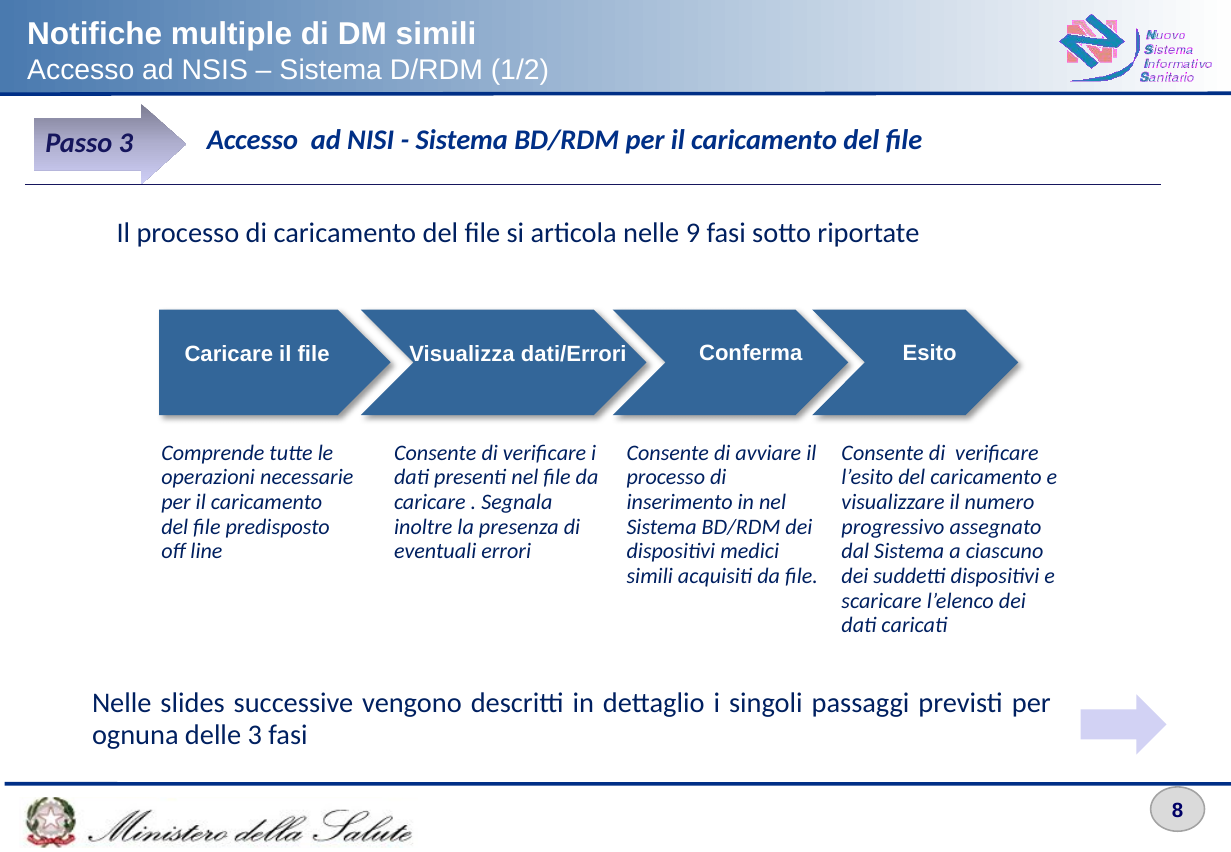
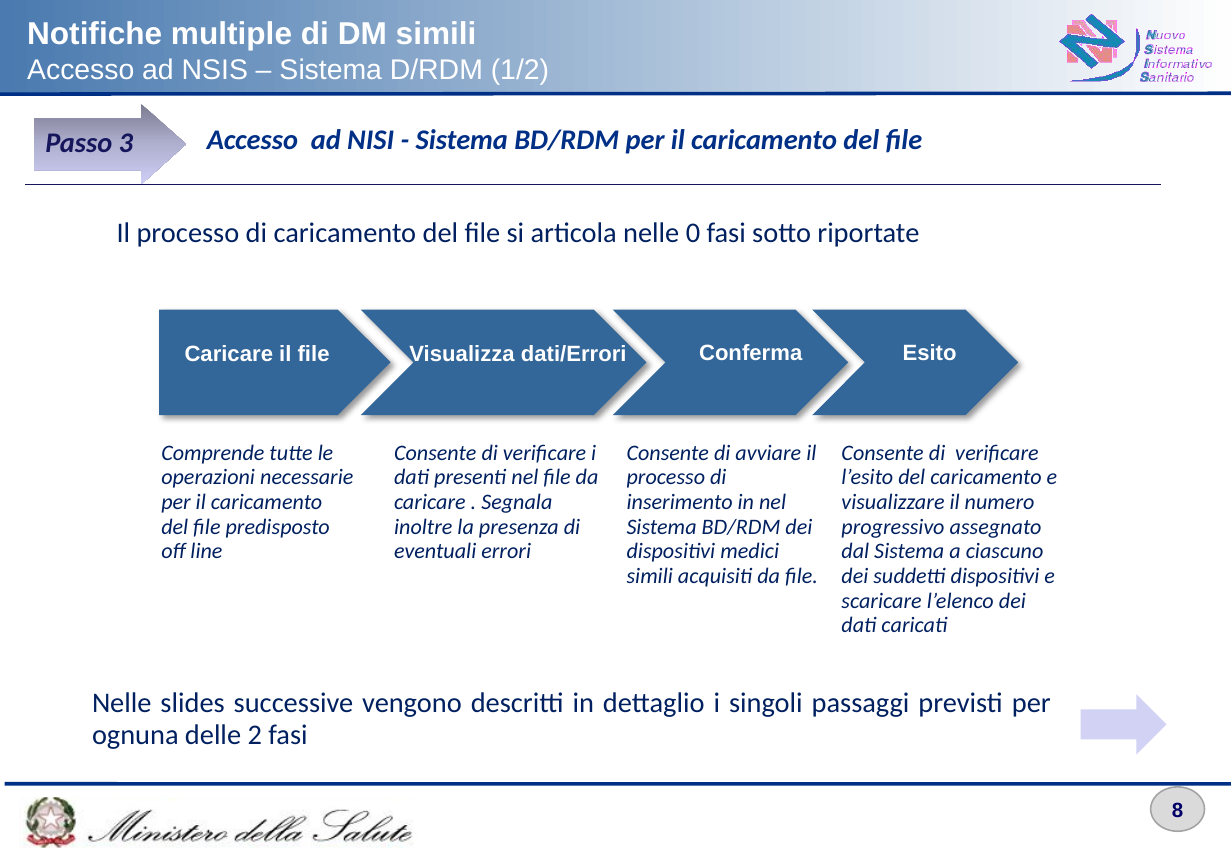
9: 9 -> 0 (693, 233)
delle 3: 3 -> 2 (255, 735)
